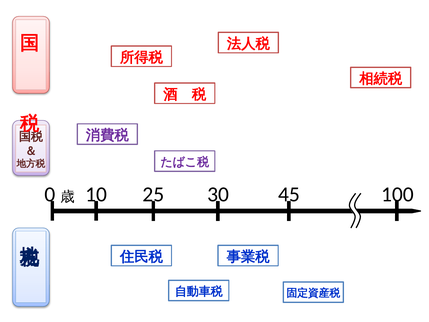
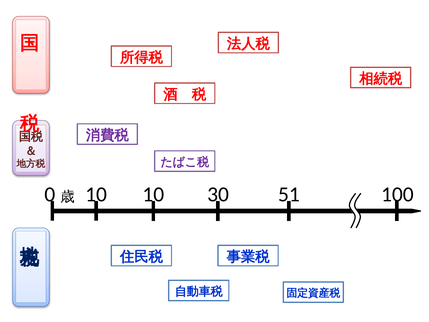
10 25: 25 -> 10 (153, 194)
45: 45 -> 51 (289, 194)
